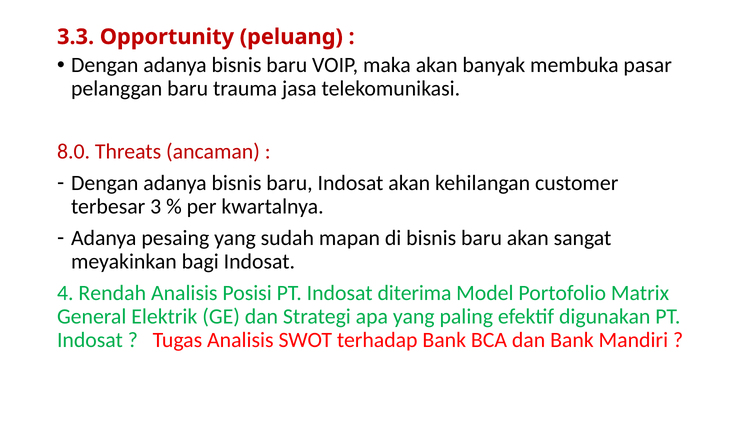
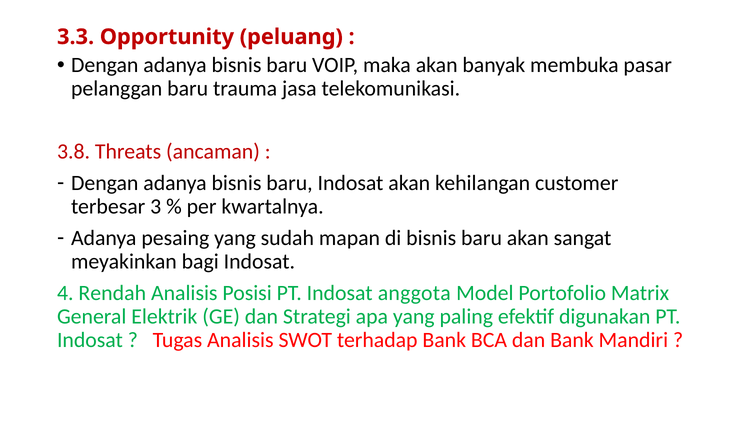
8.0: 8.0 -> 3.8 (74, 151)
diterima: diterima -> anggota (414, 293)
